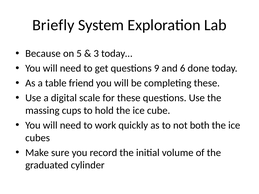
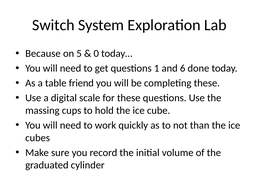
Briefly: Briefly -> Switch (53, 25)
3: 3 -> 0 (96, 54)
9: 9 -> 1 (157, 68)
both: both -> than (200, 125)
